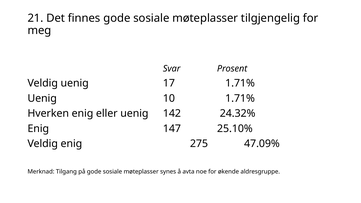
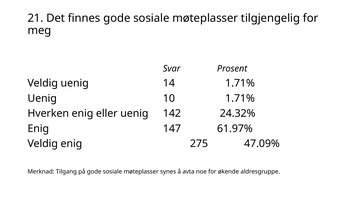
17: 17 -> 14 (169, 83)
25.10%: 25.10% -> 61.97% (235, 129)
